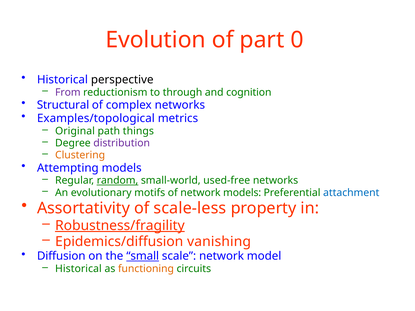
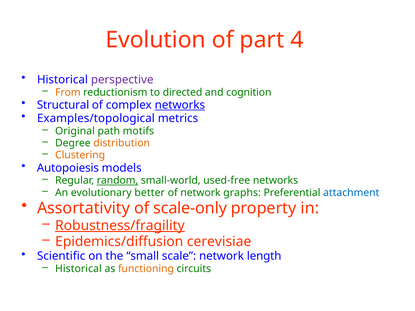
0: 0 -> 4 (297, 40)
perspective colour: black -> purple (122, 80)
From colour: purple -> orange (68, 92)
through: through -> directed (183, 92)
networks underline: none -> present (180, 105)
things: things -> motifs (138, 131)
distribution colour: purple -> orange (122, 143)
Attempting: Attempting -> Autopoiesis (68, 168)
motifs: motifs -> better (150, 193)
network models: models -> graphs (242, 193)
scale-less: scale-less -> scale-only (190, 208)
vanishing: vanishing -> cerevisiae (219, 242)
Diffusion: Diffusion -> Scientific (61, 256)
small underline: present -> none (143, 256)
model: model -> length (264, 256)
